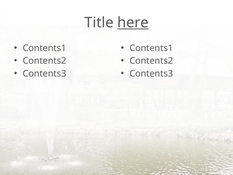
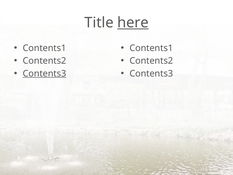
Contents3 underline: none -> present (44, 73)
